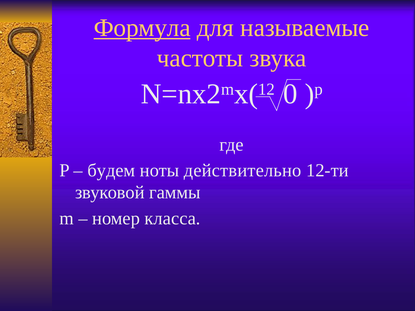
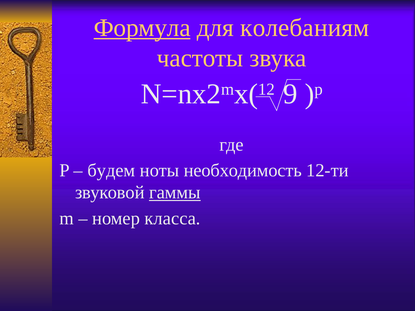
называемые: называемые -> колебаниям (305, 28)
0: 0 -> 9 (290, 94)
действительно: действительно -> необходимость (243, 171)
гаммы underline: none -> present (175, 193)
